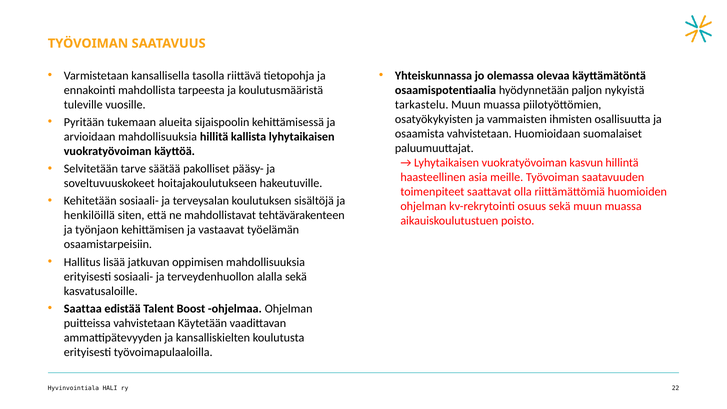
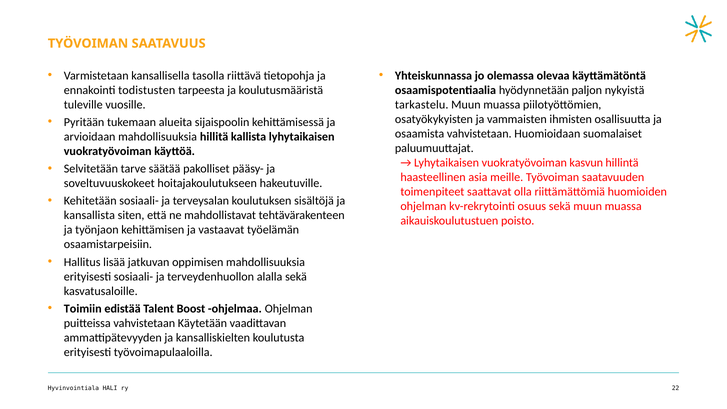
mahdollista: mahdollista -> todistusten (147, 90)
henkilöillä: henkilöillä -> kansallista (89, 215)
Saattaa: Saattaa -> Toimiin (83, 309)
